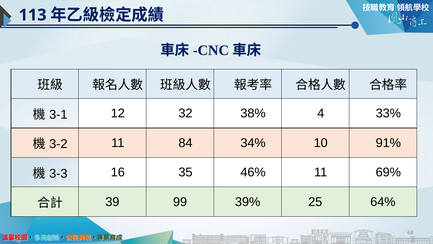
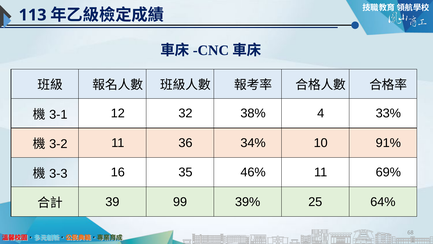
84: 84 -> 36 (185, 143)
